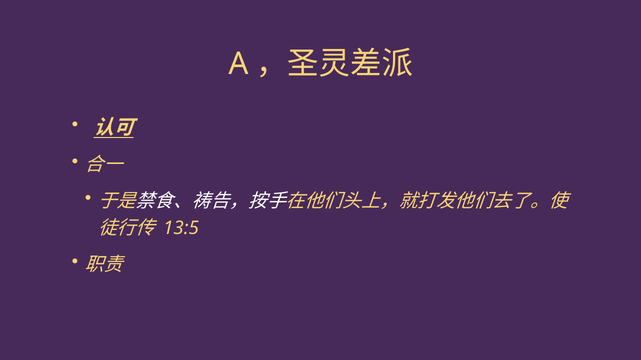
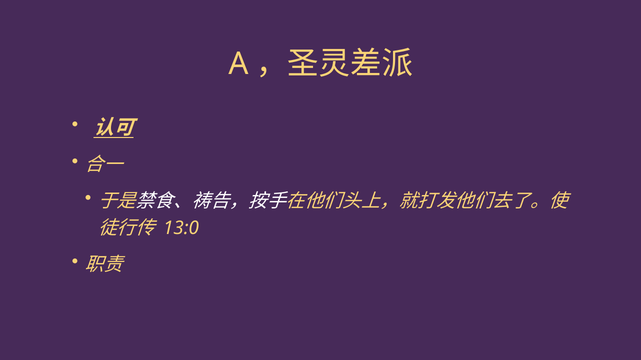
13:5: 13:5 -> 13:0 (181, 228)
